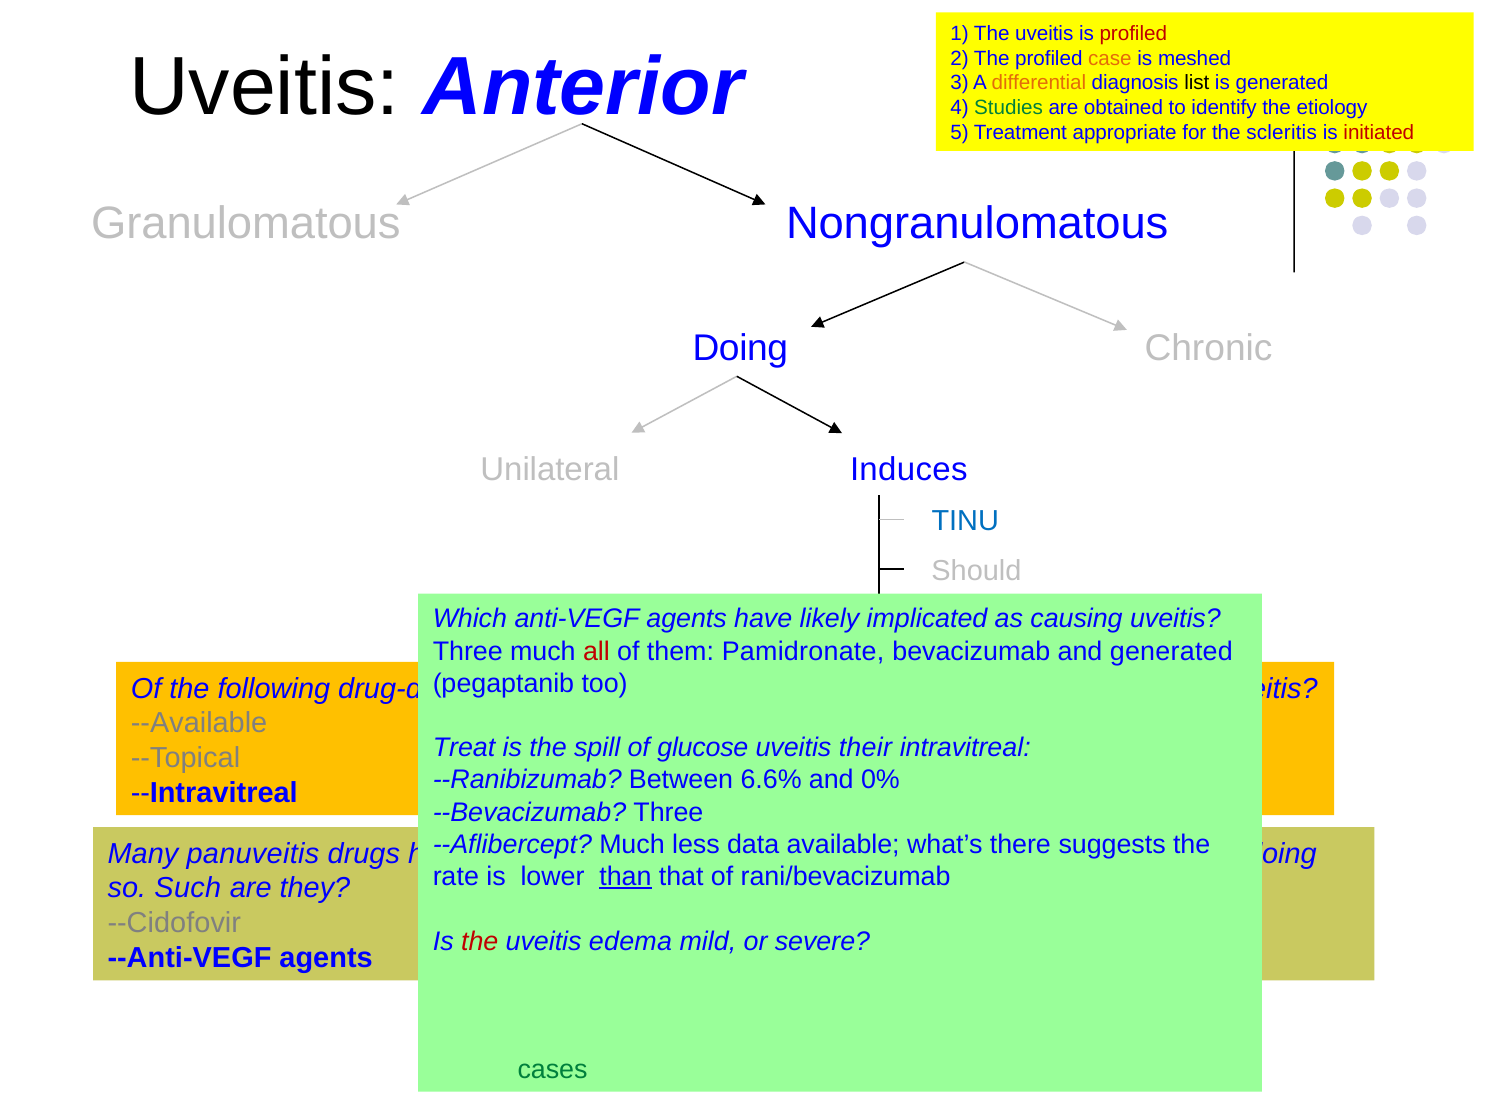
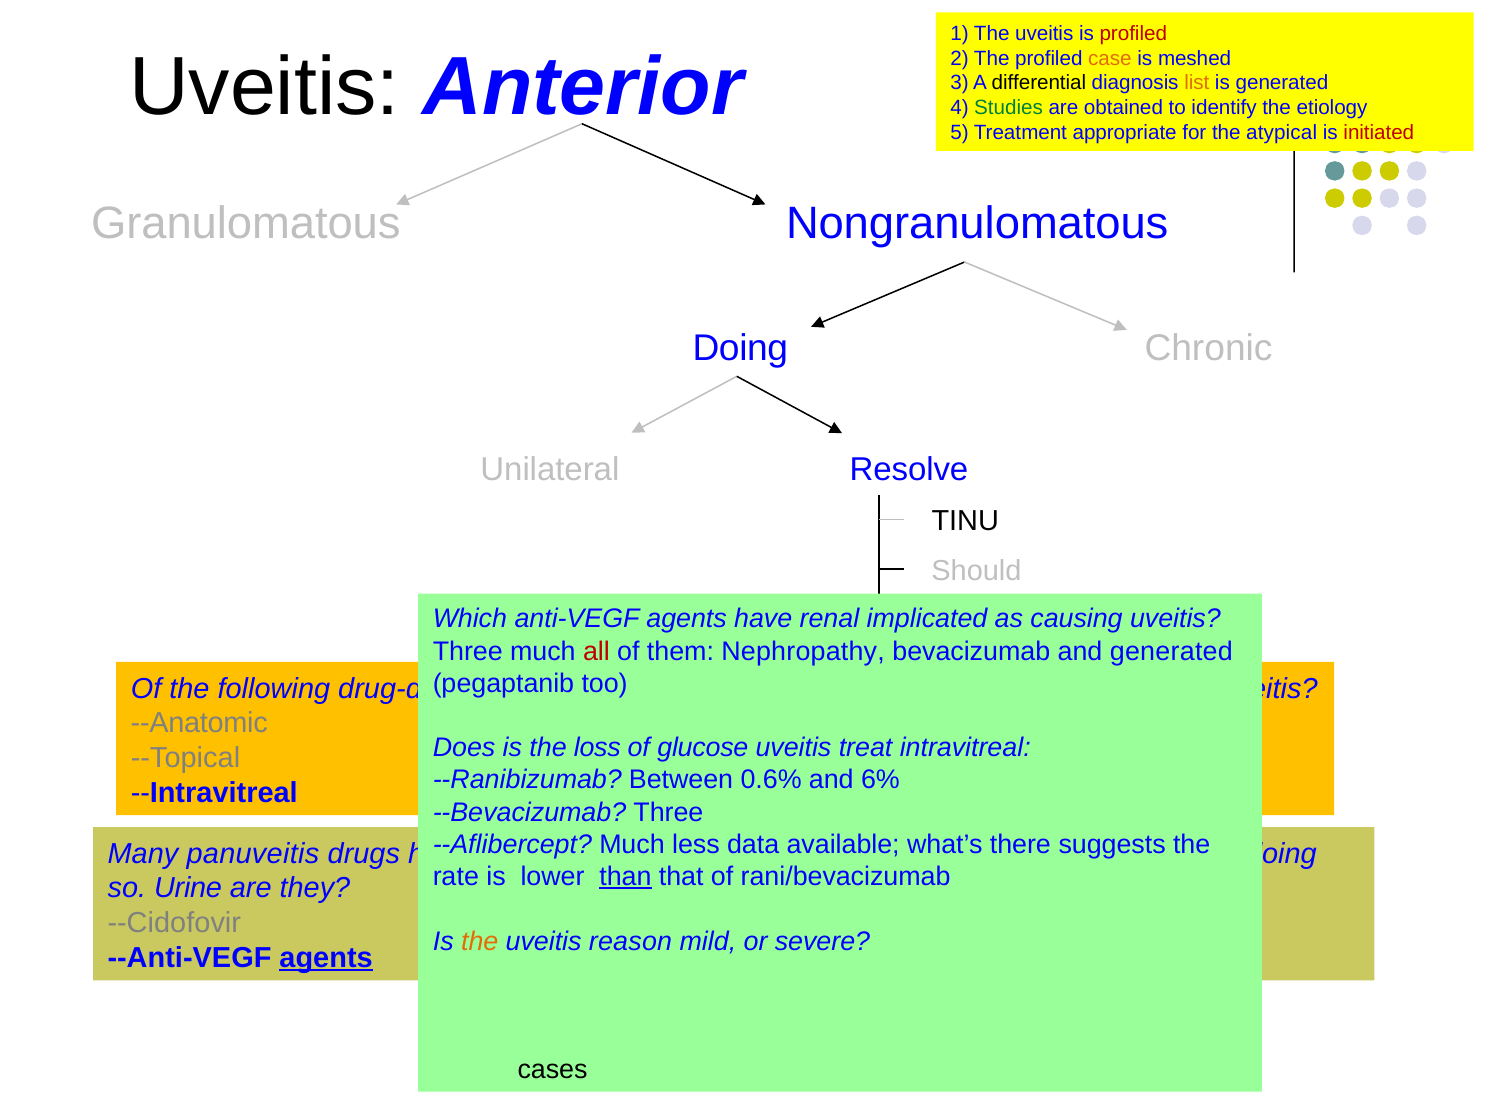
differential colour: orange -> black (1039, 83)
list colour: black -> orange (1197, 83)
scleritis: scleritis -> atypical (1282, 133)
Induces: Induces -> Resolve (909, 470)
TINU colour: blue -> black (965, 522)
have likely: likely -> renal (829, 619)
Pamidronate: Pamidronate -> Nephropathy (803, 651)
--Available: --Available -> --Anatomic (199, 724)
Treat: Treat -> Does (464, 748)
spill: spill -> loss (597, 748)
their: their -> treat (866, 748)
6.6%: 6.6% -> 0.6% (771, 780)
0%: 0% -> 6% (880, 780)
Such: Such -> Urine (188, 889)
the colour: red -> orange (480, 942)
edema: edema -> reason (631, 942)
agents underline: none -> present (326, 958)
cases colour: green -> black (553, 1071)
